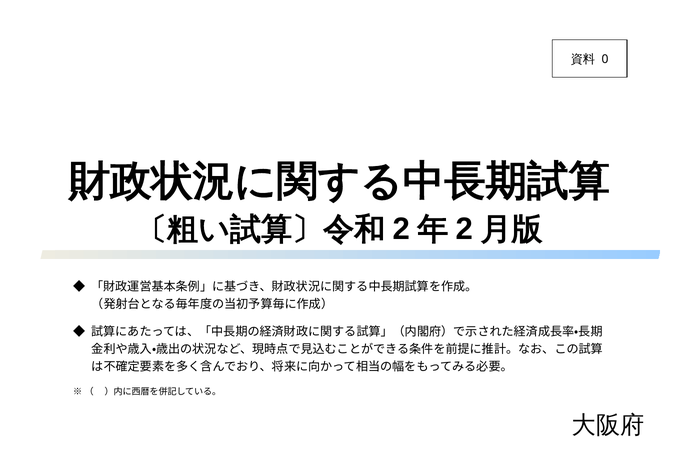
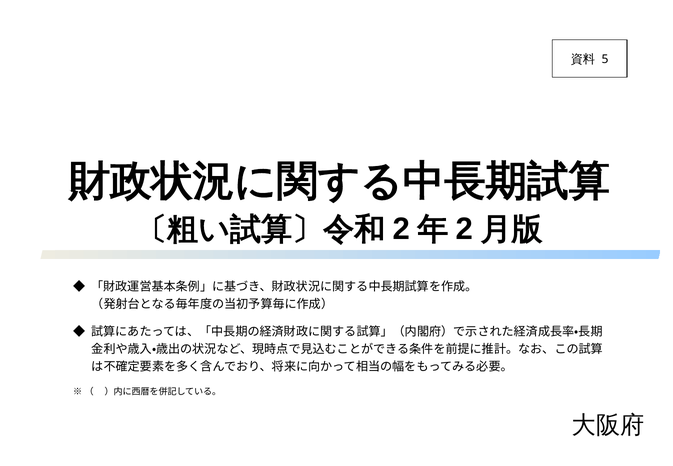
0: 0 -> 5 (605, 59)
